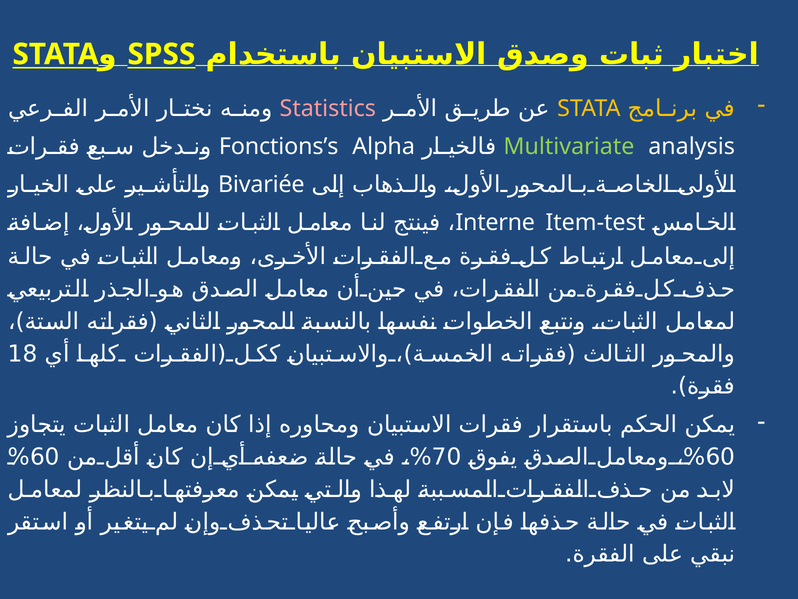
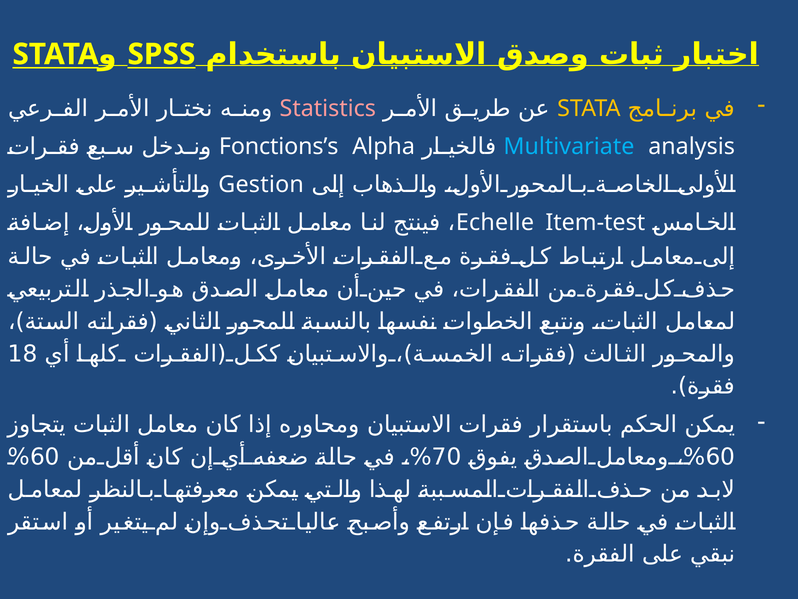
Multivariate colour: light green -> light blue (569, 147)
Bivariée: Bivariée -> Gestion (261, 185)
Interne: Interne -> Echelle (495, 223)
